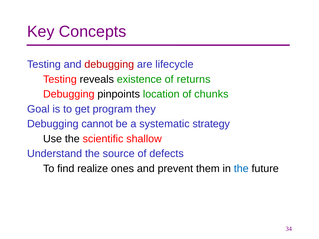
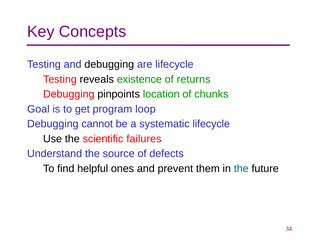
debugging colour: red -> black (109, 65)
they: they -> loop (145, 109)
systematic strategy: strategy -> lifecycle (211, 124)
shallow: shallow -> failures (144, 139)
realize: realize -> helpful (93, 169)
